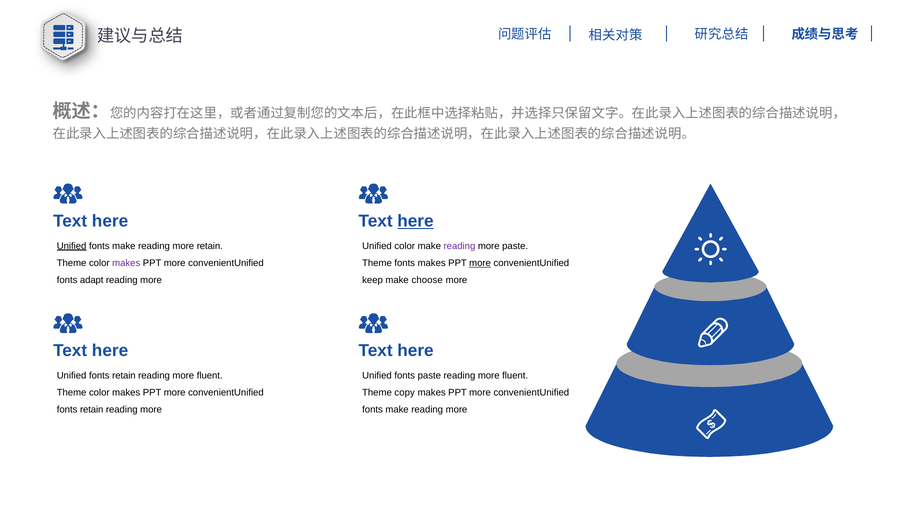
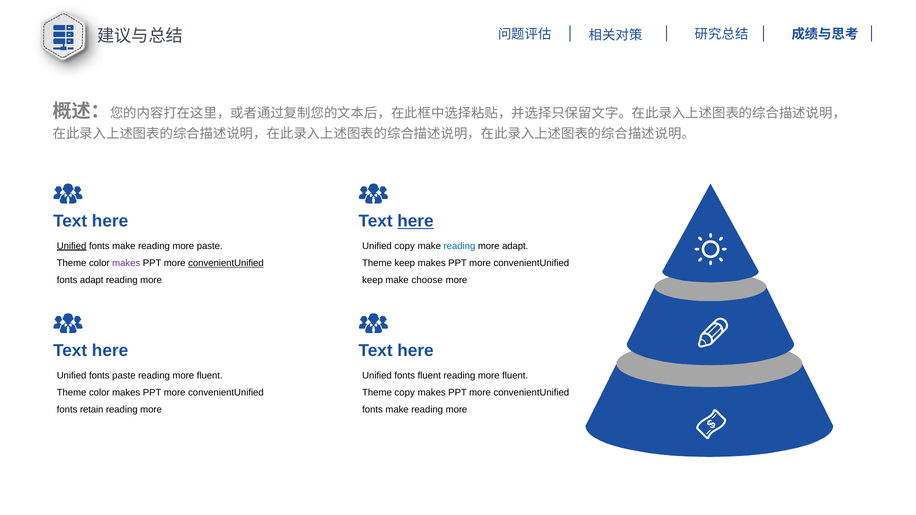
more retain: retain -> paste (210, 246)
Unified color: color -> copy (405, 246)
reading colour: purple -> blue (459, 246)
more paste: paste -> adapt (515, 246)
convenientUnified underline: none -> present (226, 263)
Theme fonts: fonts -> keep (405, 263)
more underline: present -> none (480, 263)
Unified fonts retain: retain -> paste (124, 376)
fonts paste: paste -> fluent (429, 376)
